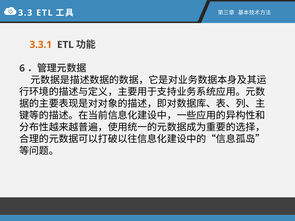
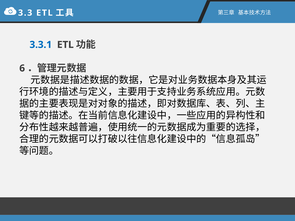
3.3.1 colour: orange -> blue (41, 45)
